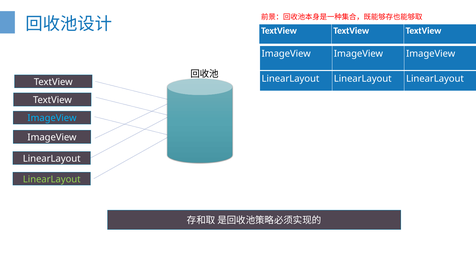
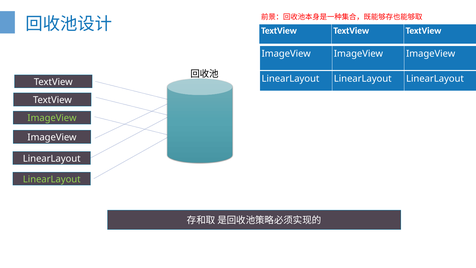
ImageView colour: light blue -> light green (52, 118)
